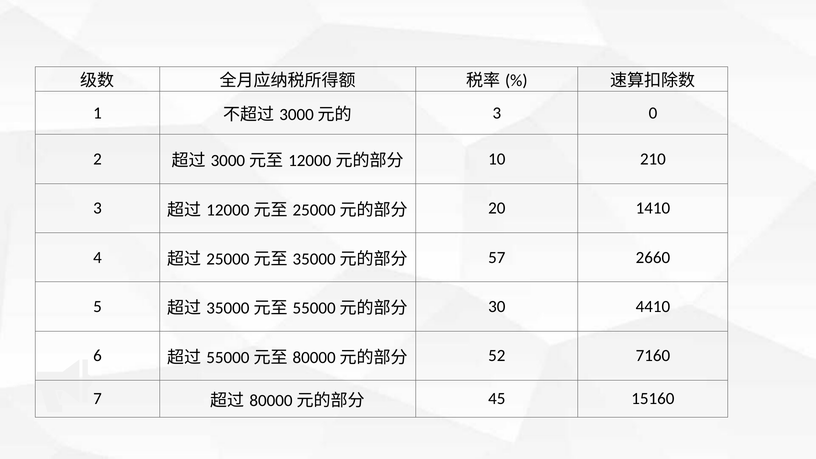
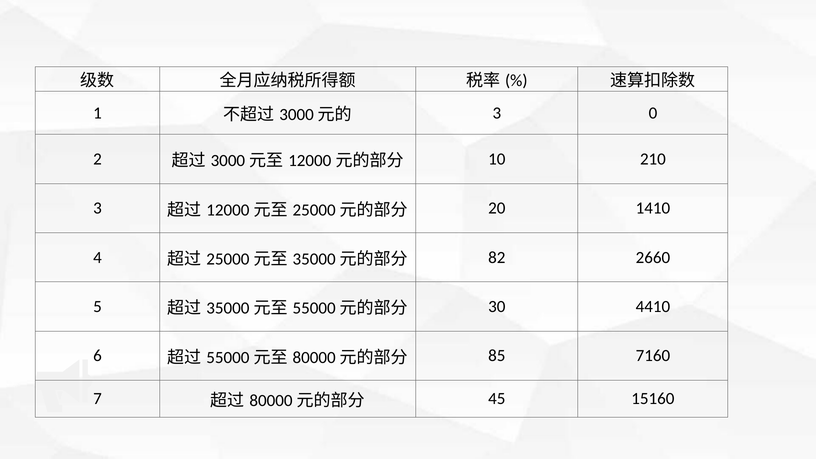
57: 57 -> 82 (497, 258)
52: 52 -> 85 (497, 356)
